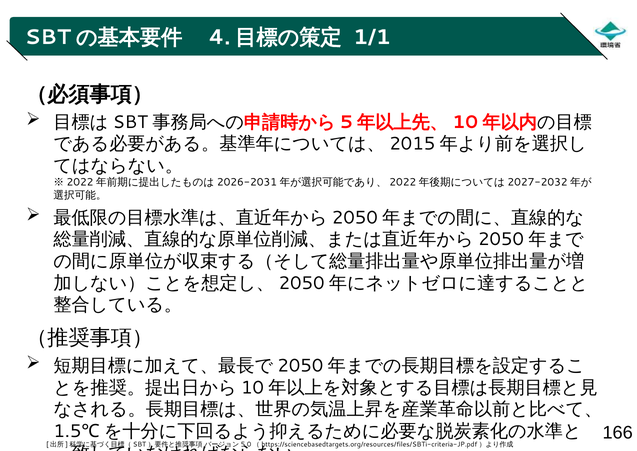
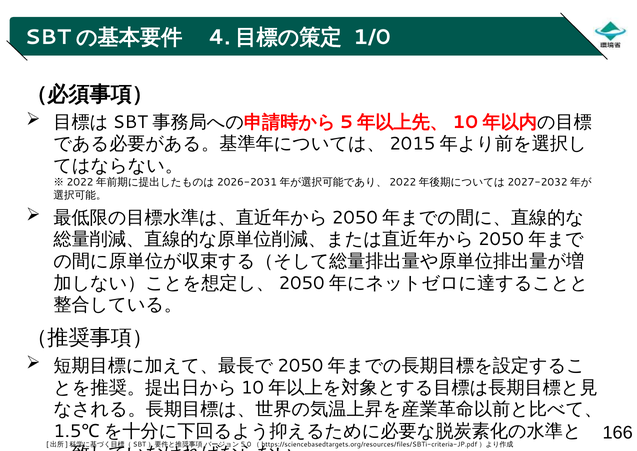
1/1: 1/1 -> 1/0 (372, 37)
